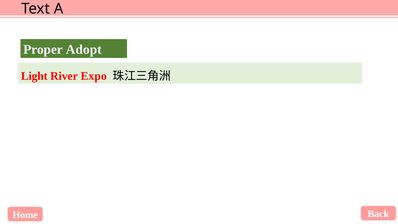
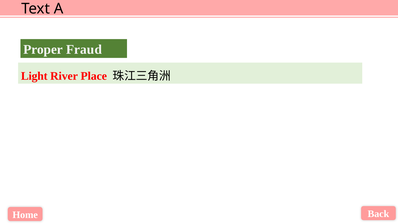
Adopt: Adopt -> Fraud (84, 49)
Expo: Expo -> Place (94, 76)
